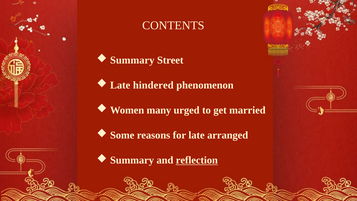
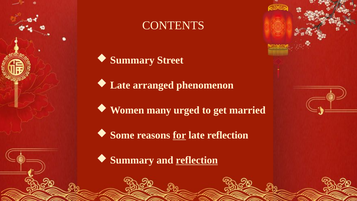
hindered: hindered -> arranged (153, 85)
for underline: none -> present (179, 135)
late arranged: arranged -> reflection (228, 135)
